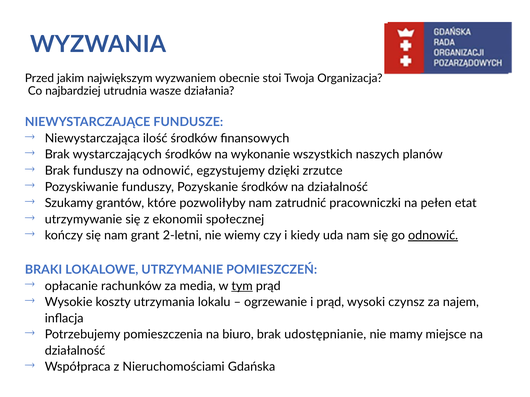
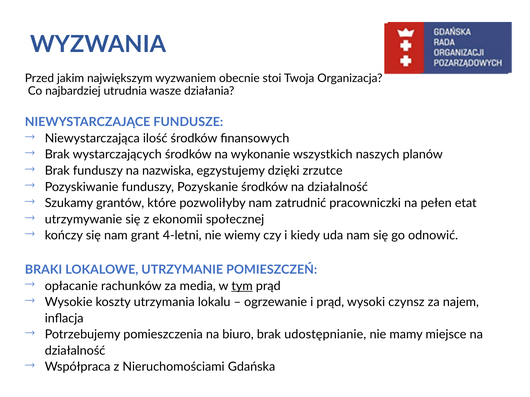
na odnowić: odnowić -> nazwiska (168, 171)
2-letni: 2-letni -> 4-letni (182, 236)
odnowić underline: present -> none (433, 236)
